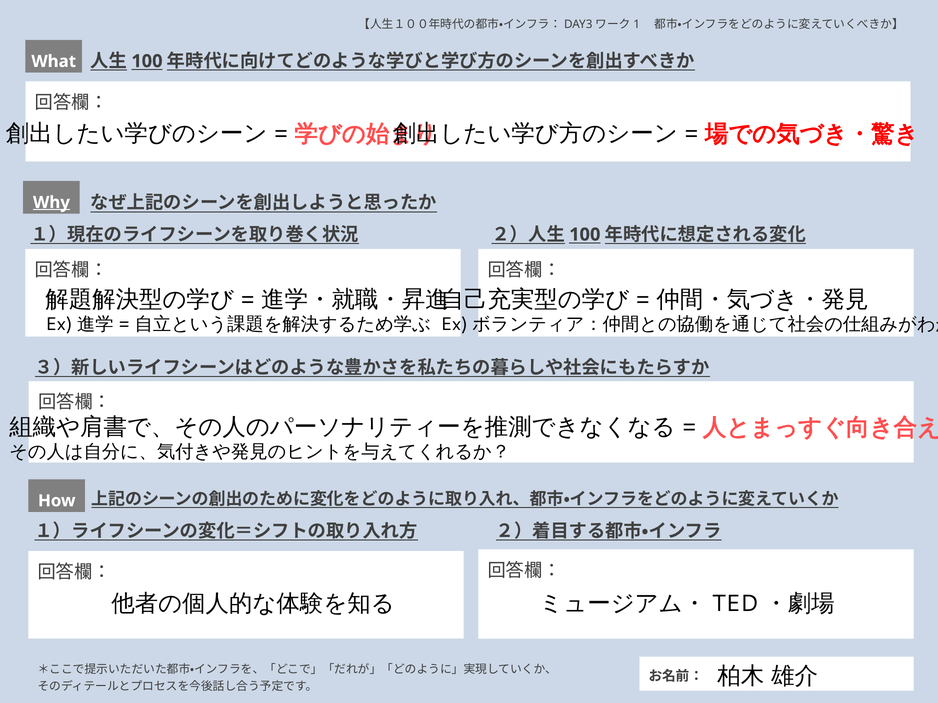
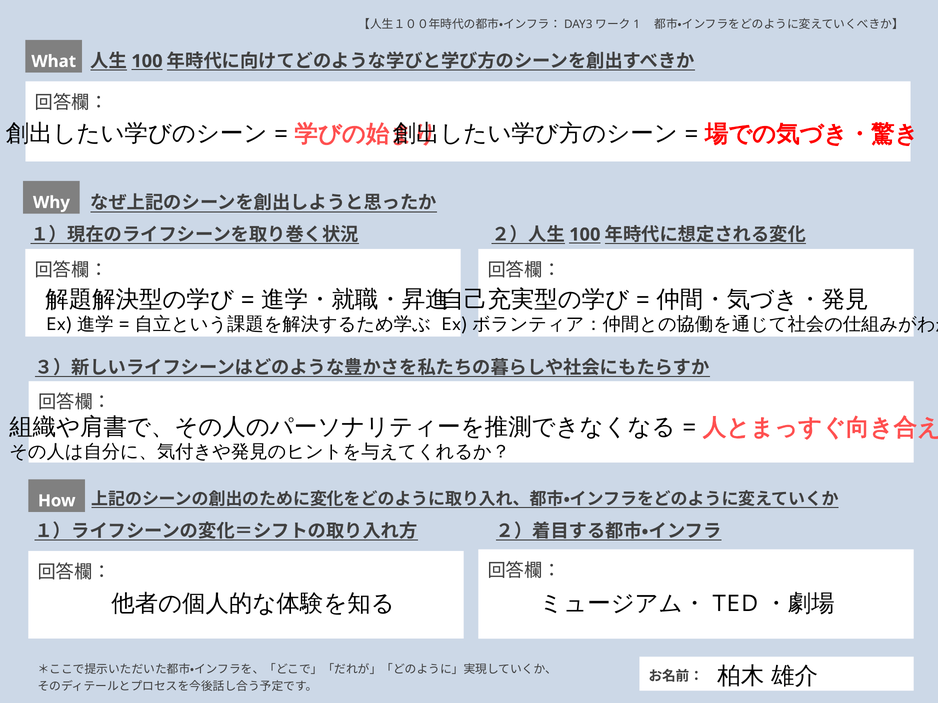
Why underline: present -> none (51, 203)
